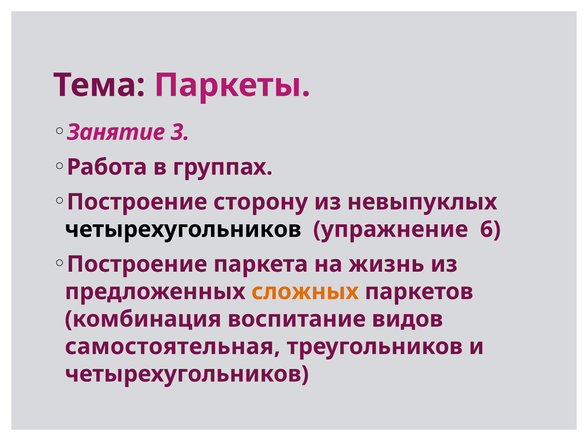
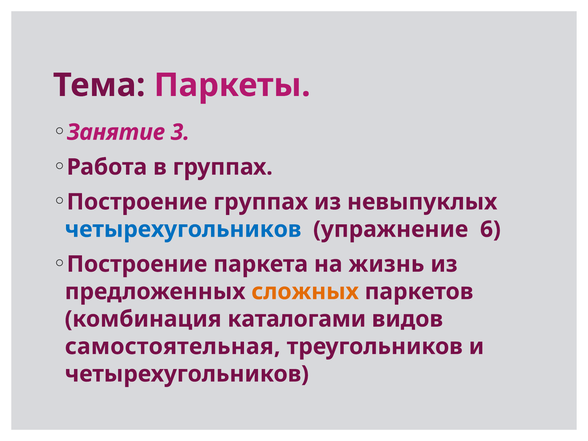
Построение сторону: сторону -> группах (261, 202)
четырехугольников colour: black -> blue (183, 229)
воспитание: воспитание -> каталогами (297, 319)
